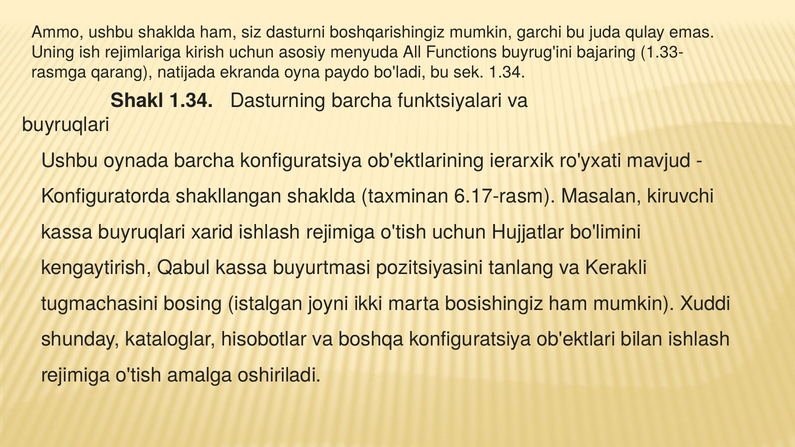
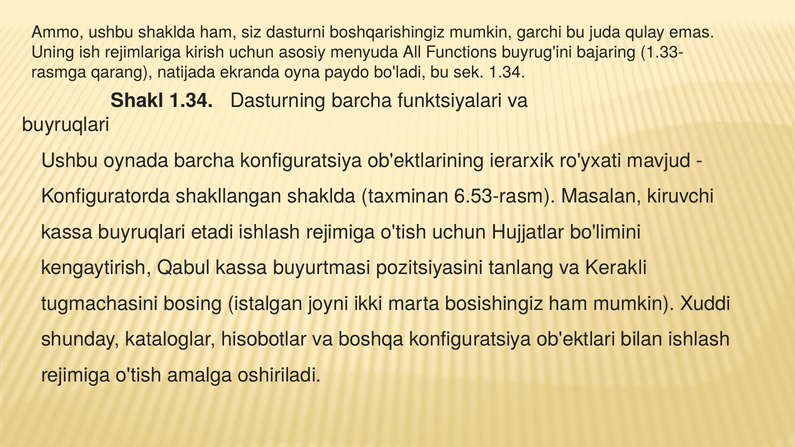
6.17-rasm: 6.17-rasm -> 6.53-rasm (505, 196)
xarid: xarid -> etadi (212, 232)
